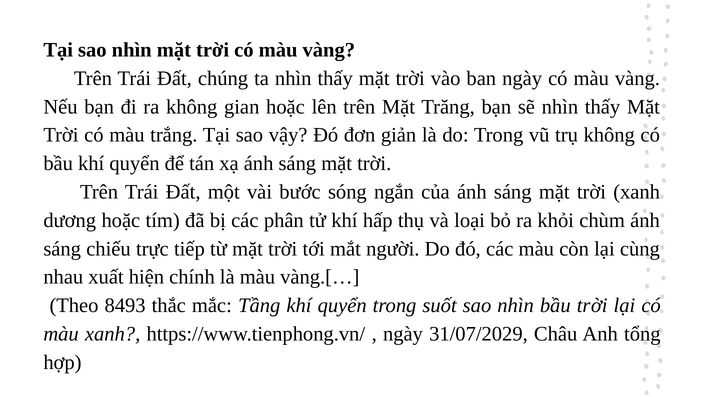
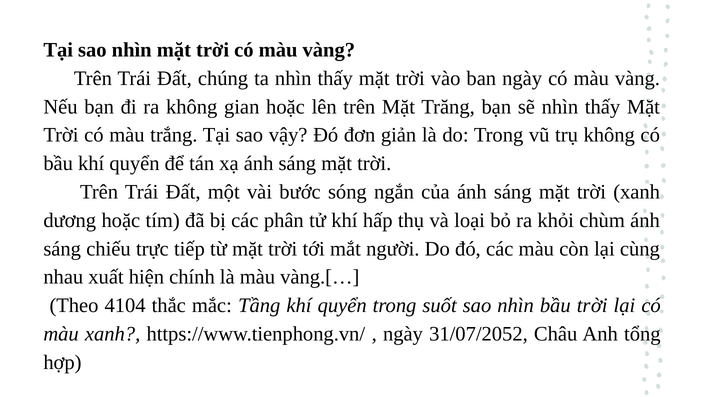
8493: 8493 -> 4104 (125, 305)
31/07/2029: 31/07/2029 -> 31/07/2052 (478, 334)
